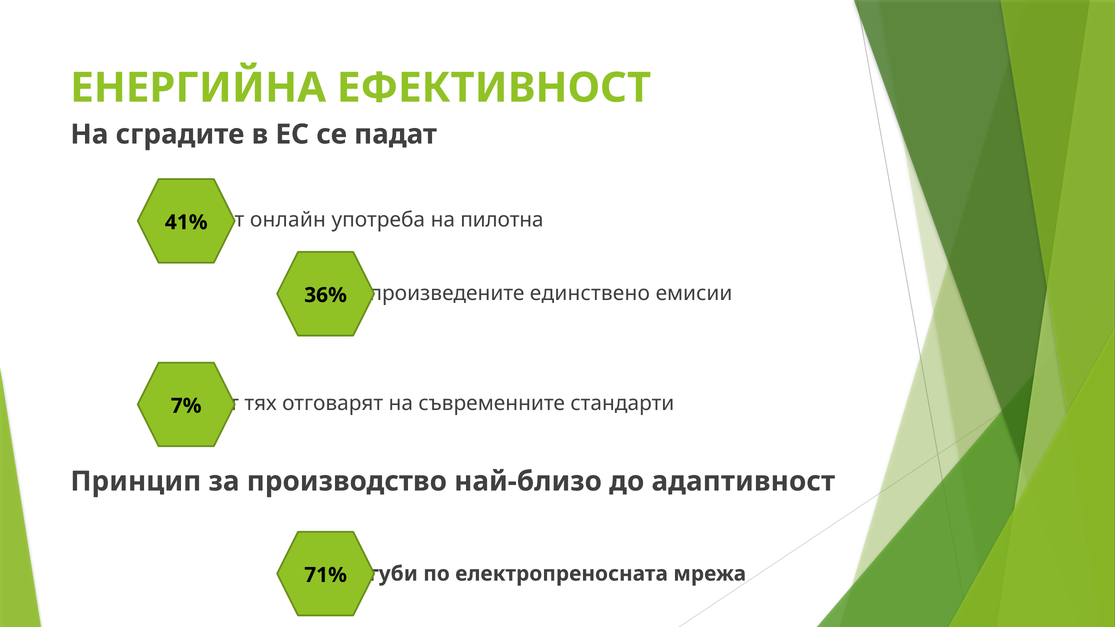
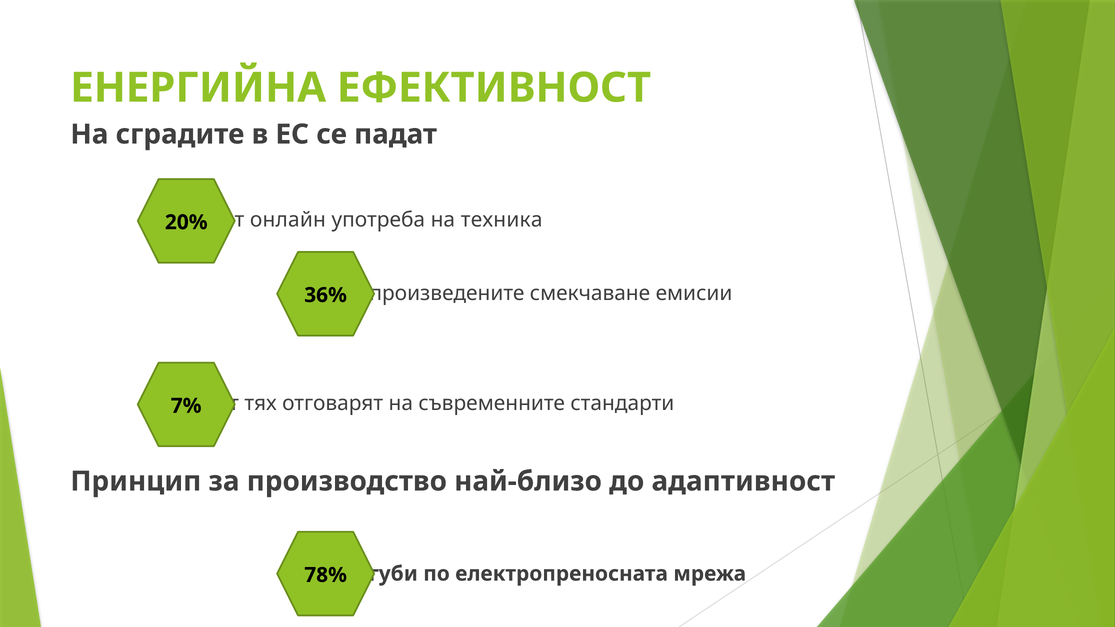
пилотна: пилотна -> техника (502, 220)
41%: 41% -> 20% (186, 222)
единствено: единствено -> смекчаване (590, 293)
71%: 71% -> 78% (326, 575)
